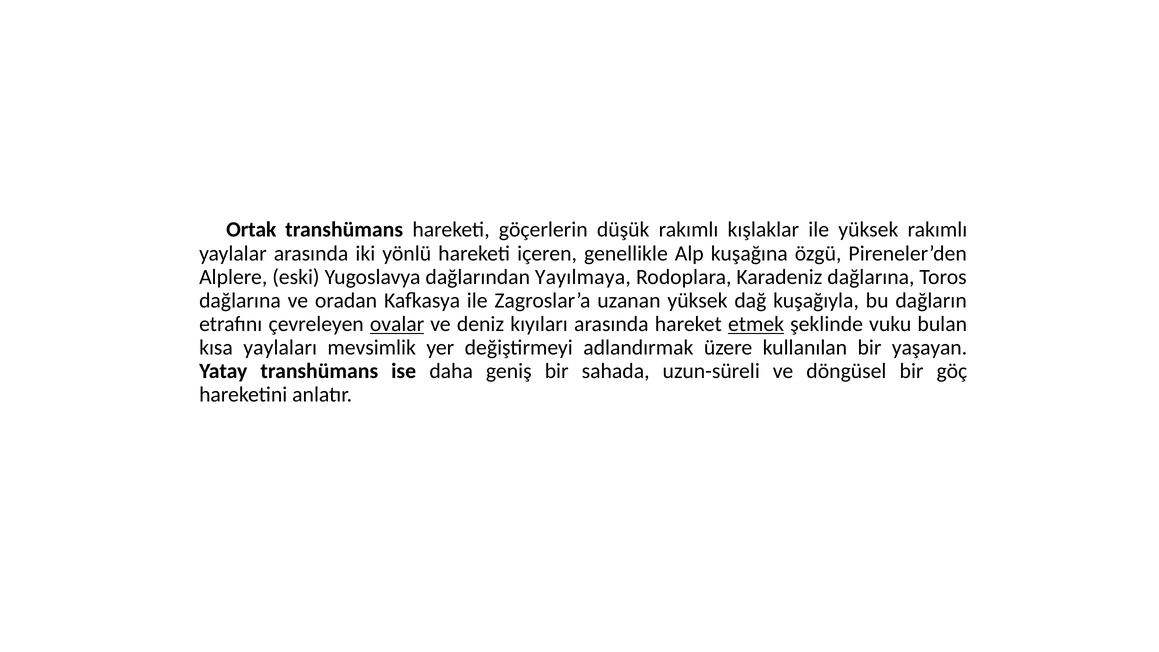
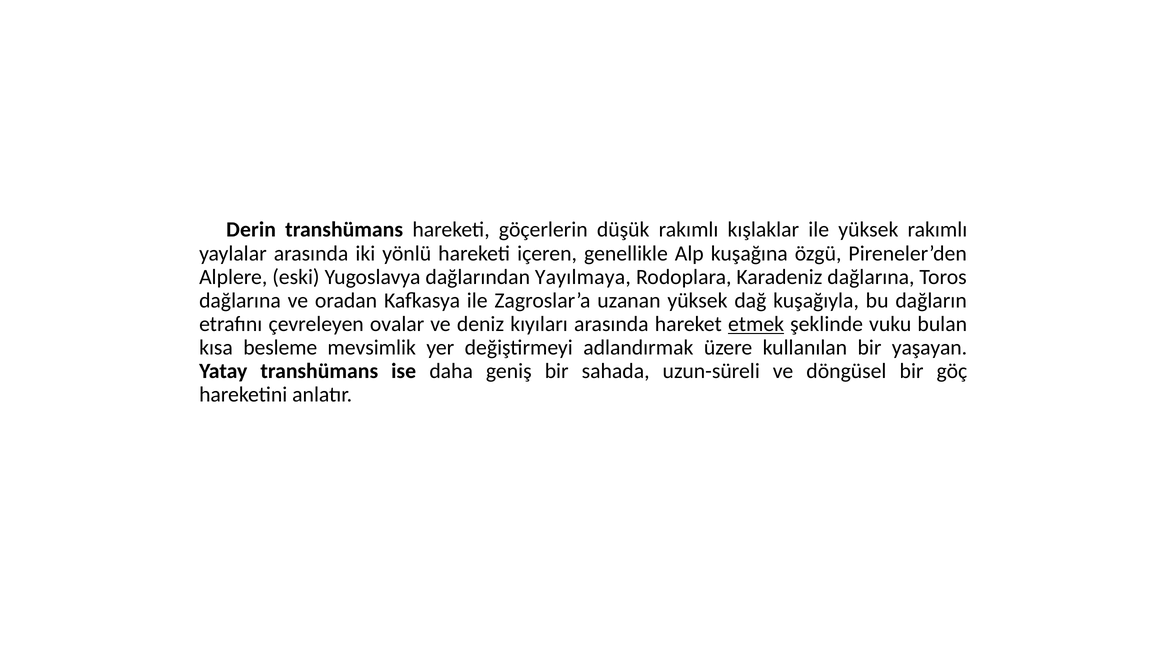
Ortak: Ortak -> Derin (251, 230)
ovalar underline: present -> none (397, 324)
yaylaları: yaylaları -> besleme (280, 348)
